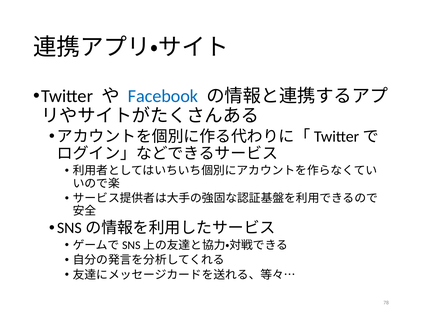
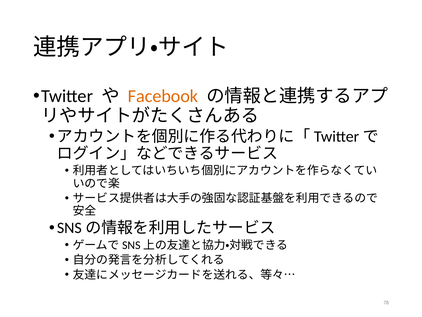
Facebook colour: blue -> orange (163, 96)
